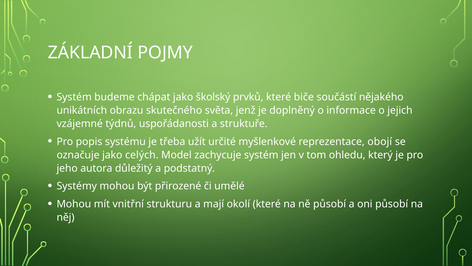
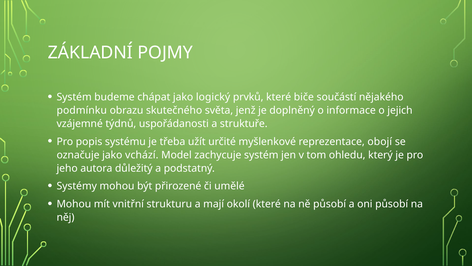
školský: školský -> logický (213, 97)
unikátních: unikátních -> podmínku (82, 110)
celých: celých -> vchází (142, 155)
